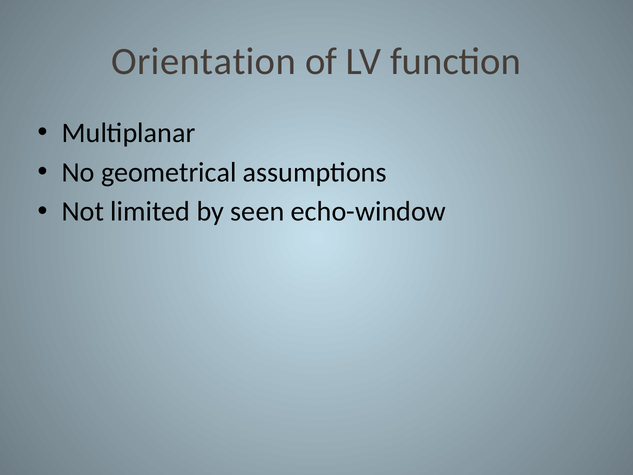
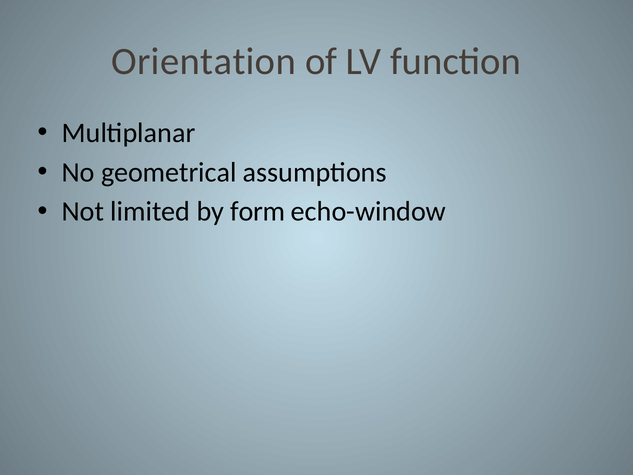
seen: seen -> form (258, 212)
